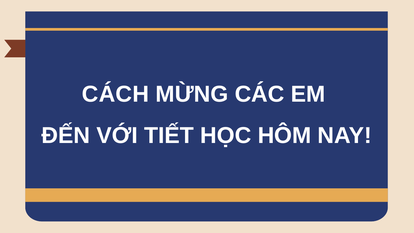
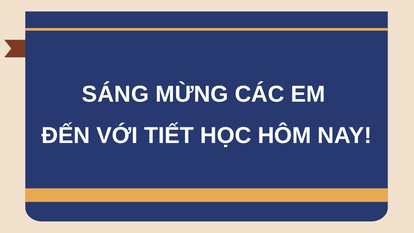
CÁCH: CÁCH -> SÁNG (115, 94)
